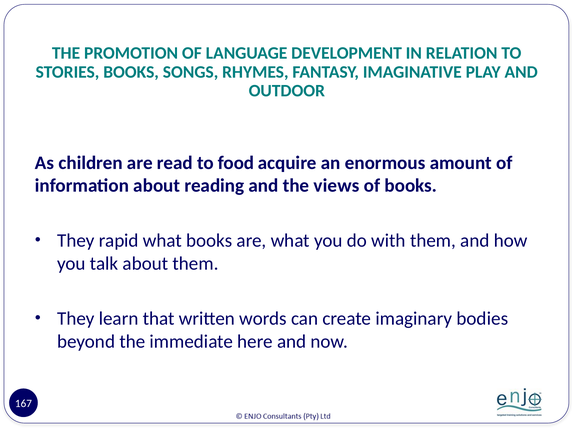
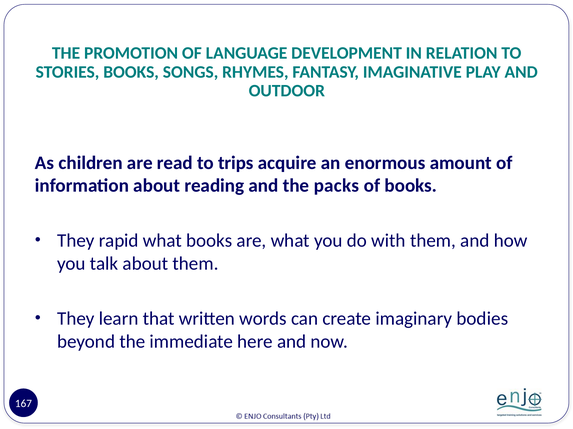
food: food -> trips (236, 163)
views: views -> packs (336, 186)
